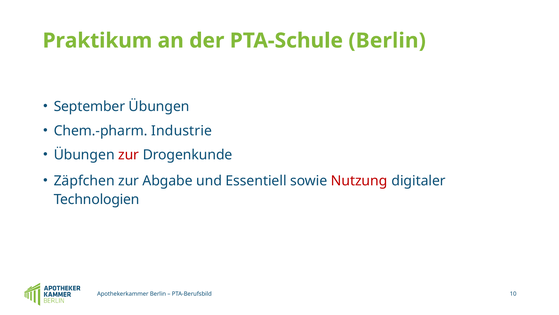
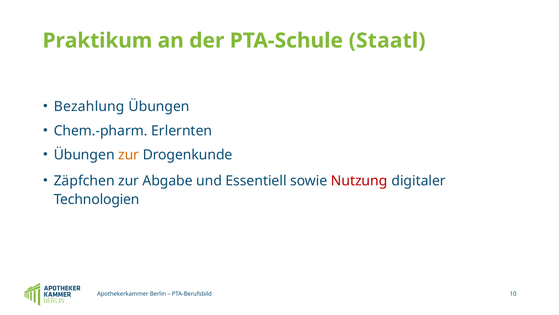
PTA-Schule Berlin: Berlin -> Staatl (387, 41)
September: September -> Bezahlung (89, 106)
Industrie: Industrie -> Erlernten (182, 131)
zur colour: red -> orange (129, 155)
